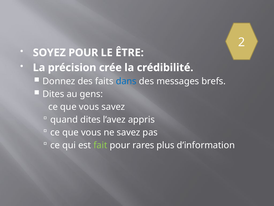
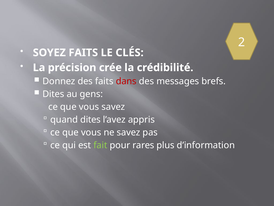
SOYEZ POUR: POUR -> FAITS (83, 53)
ÊTRE: ÊTRE -> CLÉS (130, 53)
dans colour: blue -> red (126, 81)
